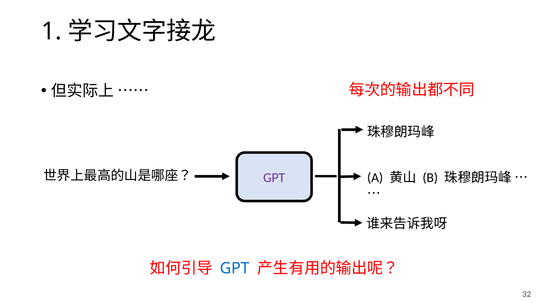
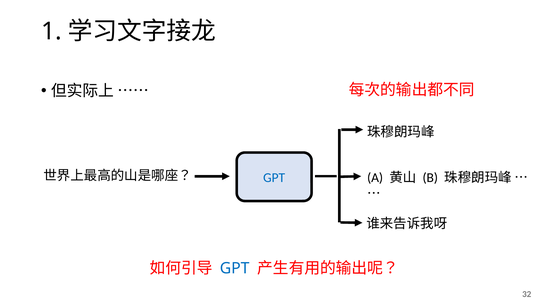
GPT colour: purple -> blue (274, 178)
